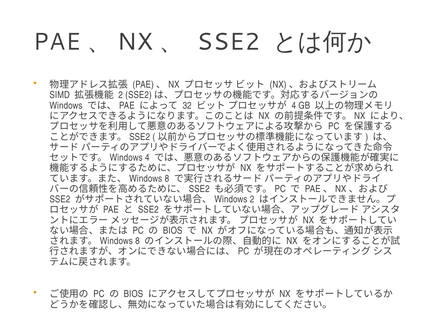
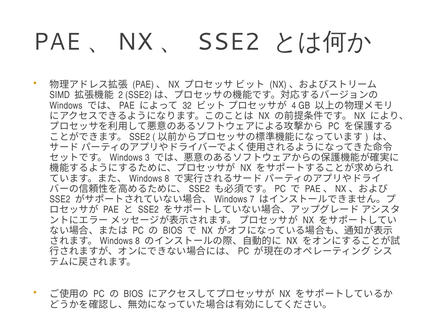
Windows 4: 4 -> 3 (147, 157)
Windows 2: 2 -> 7 (252, 199)
